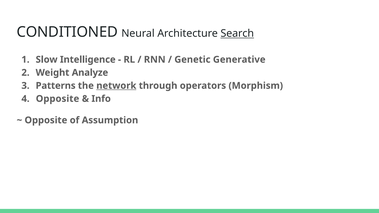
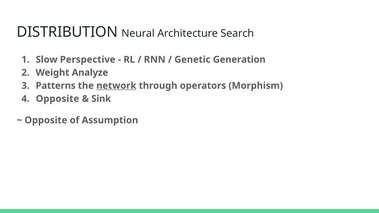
CONDITIONED: CONDITIONED -> DISTRIBUTION (67, 32)
Search underline: present -> none (237, 33)
Intelligence: Intelligence -> Perspective (88, 60)
Generative: Generative -> Generation (239, 60)
Info: Info -> Sink (101, 99)
